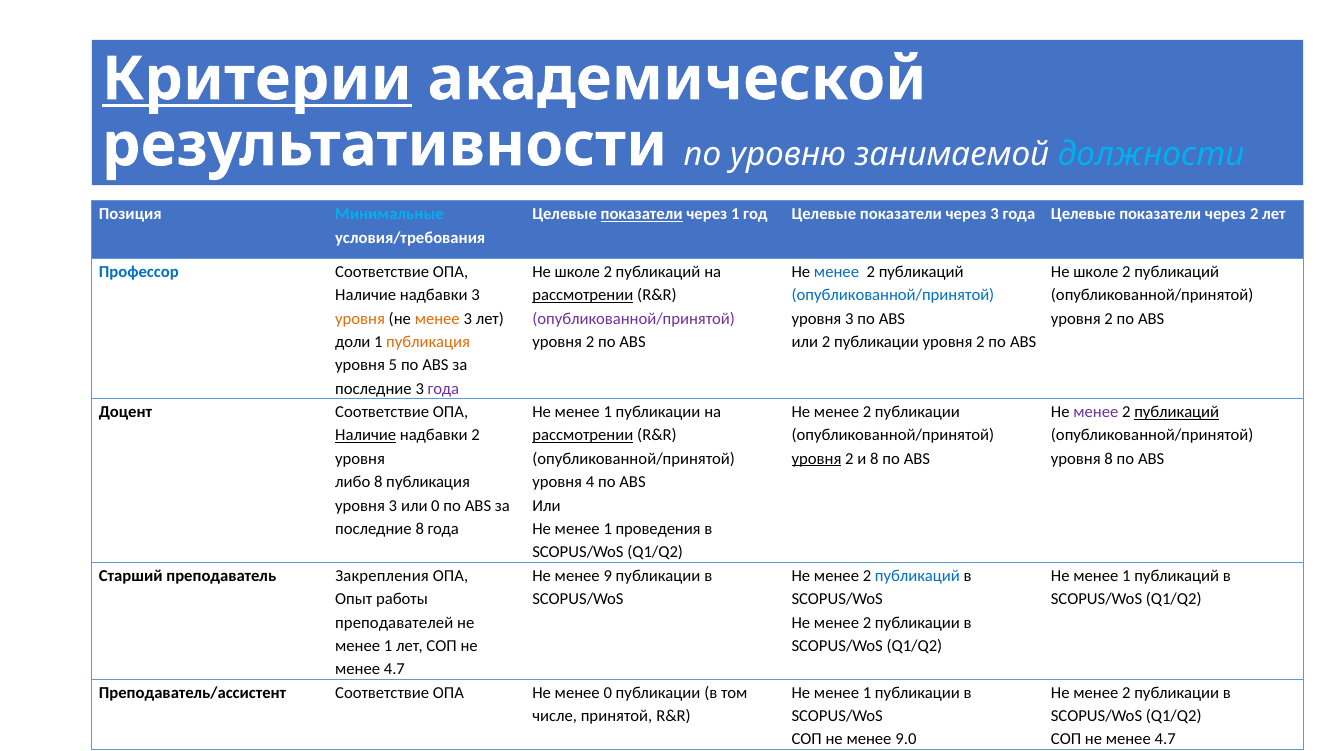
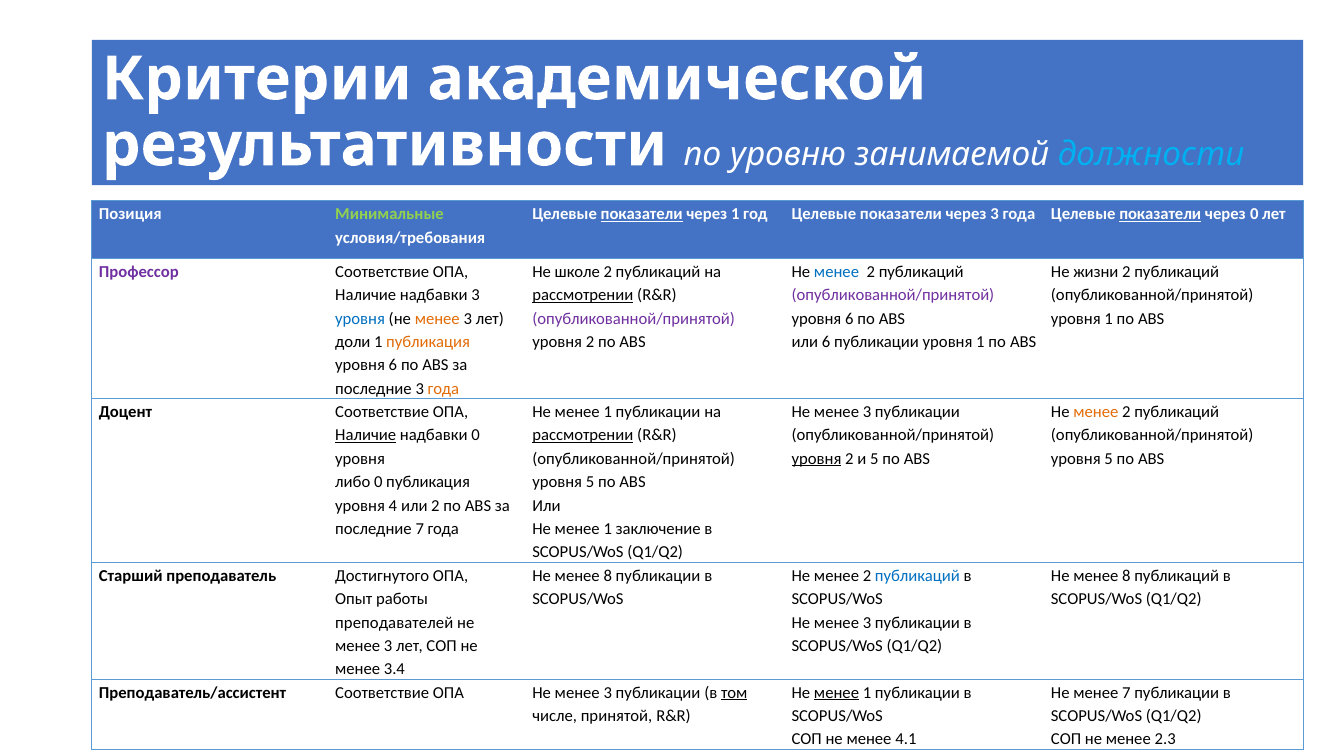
Критерии underline: present -> none (257, 79)
Минимальные colour: light blue -> light green (389, 214)
показатели underline: none -> present (1160, 214)
через 2: 2 -> 0 (1254, 214)
Профессор colour: blue -> purple (139, 272)
школе: школе -> жизни (1096, 272)
опубликованной/принятой colour: blue -> purple (893, 295)
уровня colour: orange -> blue (360, 318)
3: 3 -> 6 (849, 318)
2: 2 -> 1 (1109, 318)
или 2: 2 -> 6 (826, 342)
публикации уровня 2: 2 -> 1 (980, 342)
5: 5 -> 6 (393, 365)
года colour: purple -> orange (443, 389)
2: 2 -> 3 (867, 412)
менее colour: purple -> orange (1096, 412)
публикаций underline: present -> none (1177, 412)
надбавки 2: 2 -> 0 (476, 435)
и 8: 8 -> 5 (874, 459)
8: 8 -> 5 (1109, 459)
либо 8: 8 -> 0 (378, 482)
4: 4 -> 5 (590, 482)
3: 3 -> 4 (393, 506)
или 0: 0 -> 2 (435, 506)
последние 8: 8 -> 7 (420, 529)
проведения: проведения -> заключение (658, 529)
Закрепления: Закрепления -> Достигнутого (382, 576)
9: 9 -> 8 (608, 576)
1: 1 -> 8 (1126, 576)
2: 2 -> 3 (867, 622)
1: 1 -> 3 (388, 646)
4.7: 4.7 -> 3.4 (394, 669)
ОПА Не менее 0: 0 -> 3 (608, 693)
том underline: none -> present (734, 693)
менее underline: none -> present (837, 693)
2: 2 -> 7 (1126, 693)
9.0: 9.0 -> 4.1 (906, 739)
4.7: 4.7 -> 2.3 (1165, 739)
